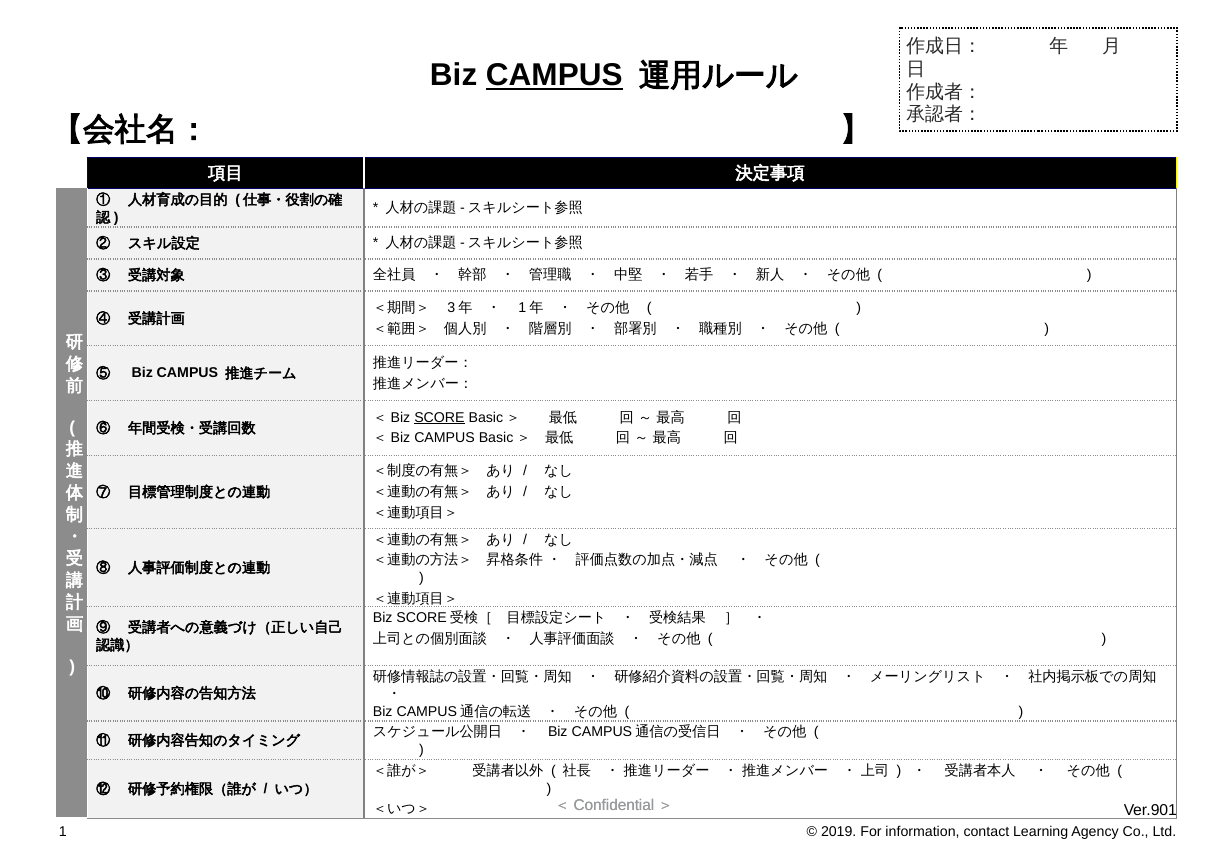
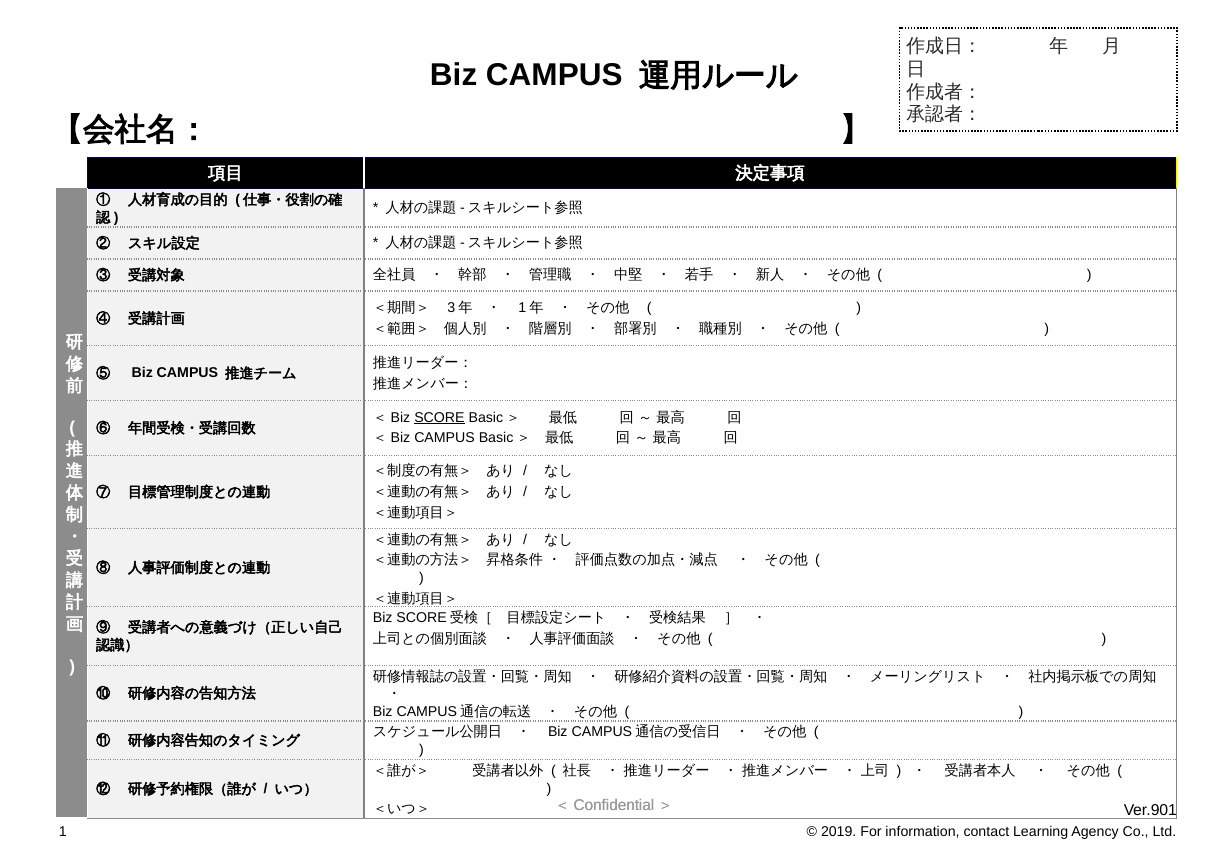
CAMPUS underline: present -> none (554, 75)
